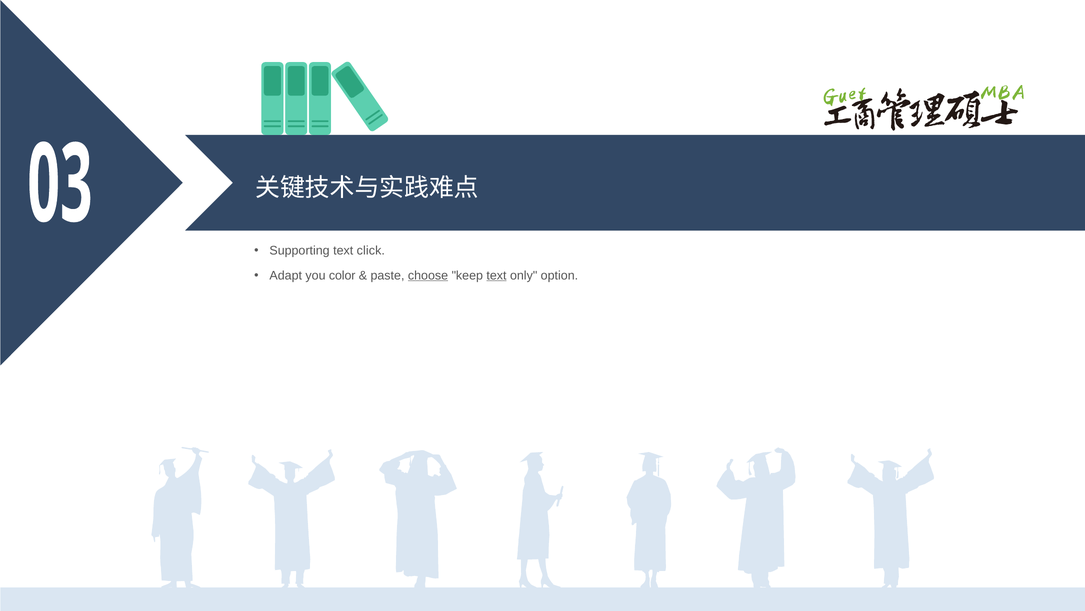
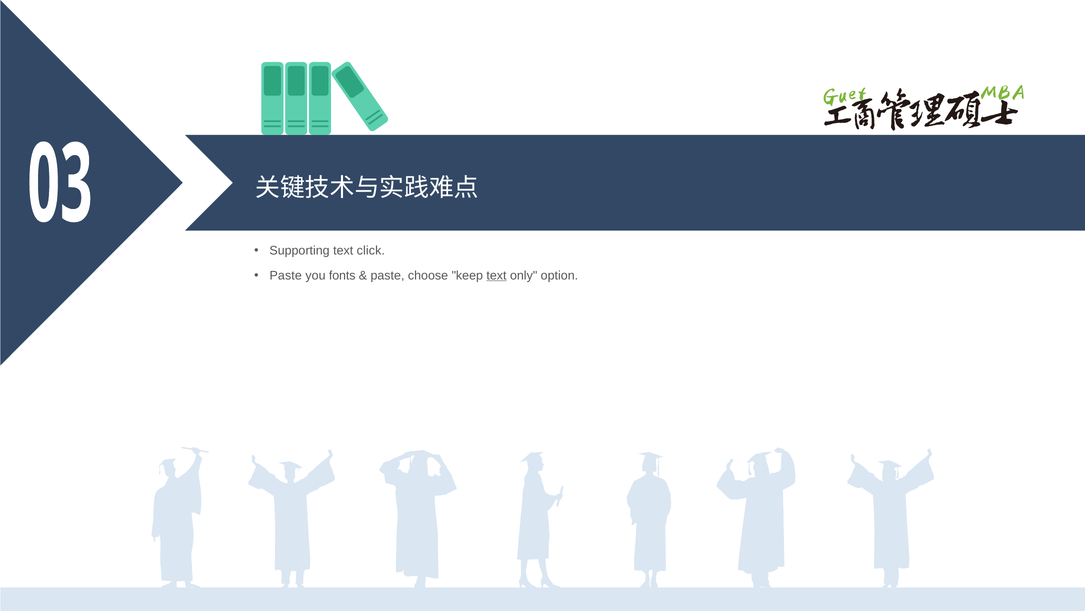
Adapt: Adapt -> Paste (286, 275)
color: color -> fonts (342, 275)
choose underline: present -> none (428, 275)
